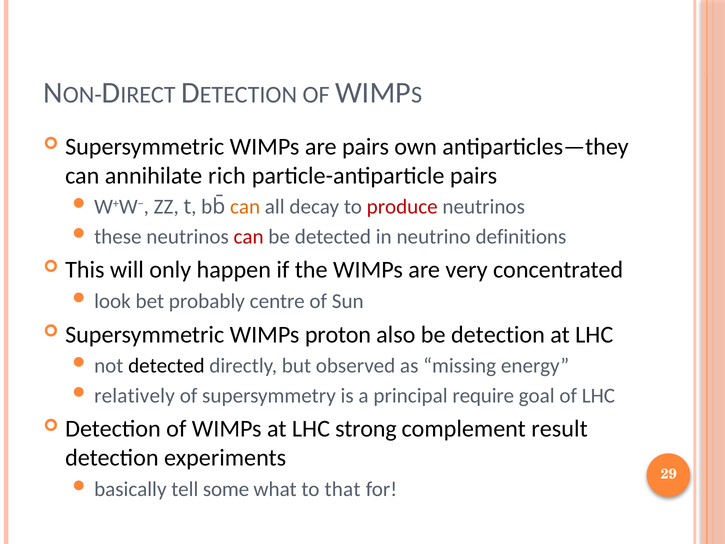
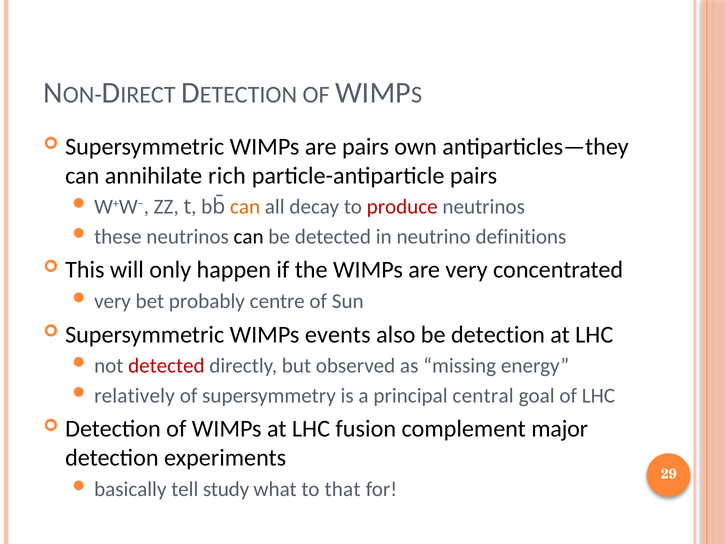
can colour: red -> black (249, 236)
look: look -> very (113, 301)
proton: proton -> events (338, 335)
detected colour: black -> red (166, 366)
require: require -> central (483, 395)
strong: strong -> fusion (366, 429)
result: result -> major (560, 429)
some: some -> study (226, 489)
